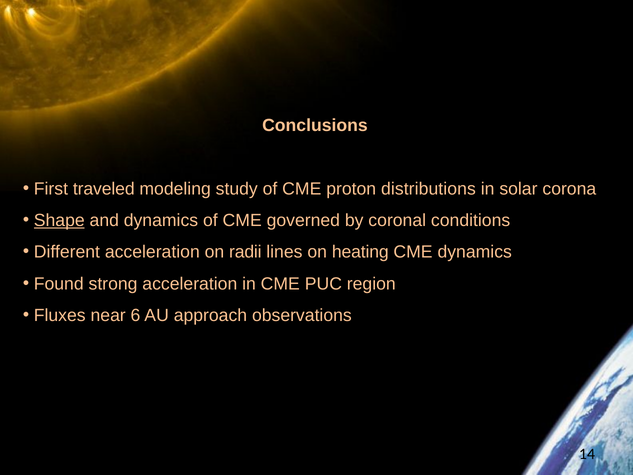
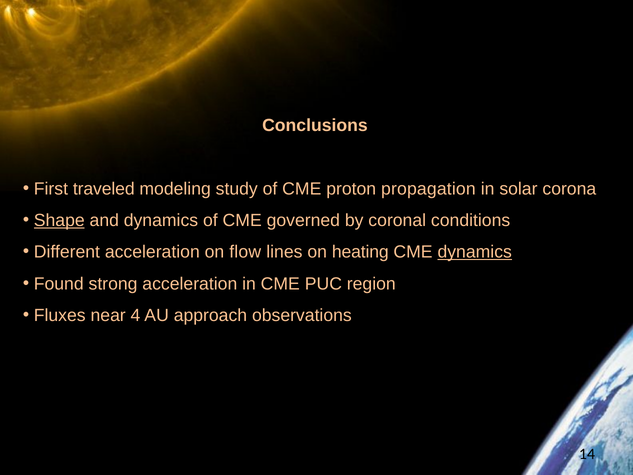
distributions: distributions -> propagation (428, 189)
radii: radii -> flow (245, 252)
dynamics underline: none -> present (475, 252)
6: 6 -> 4 (136, 315)
